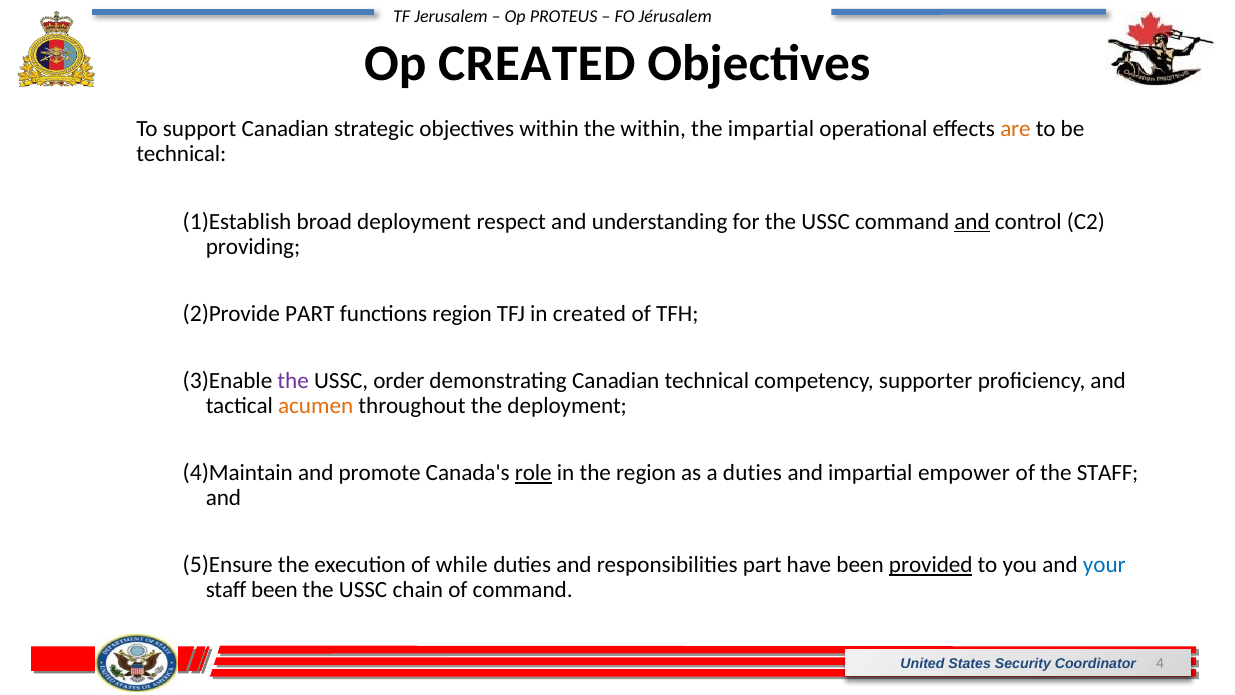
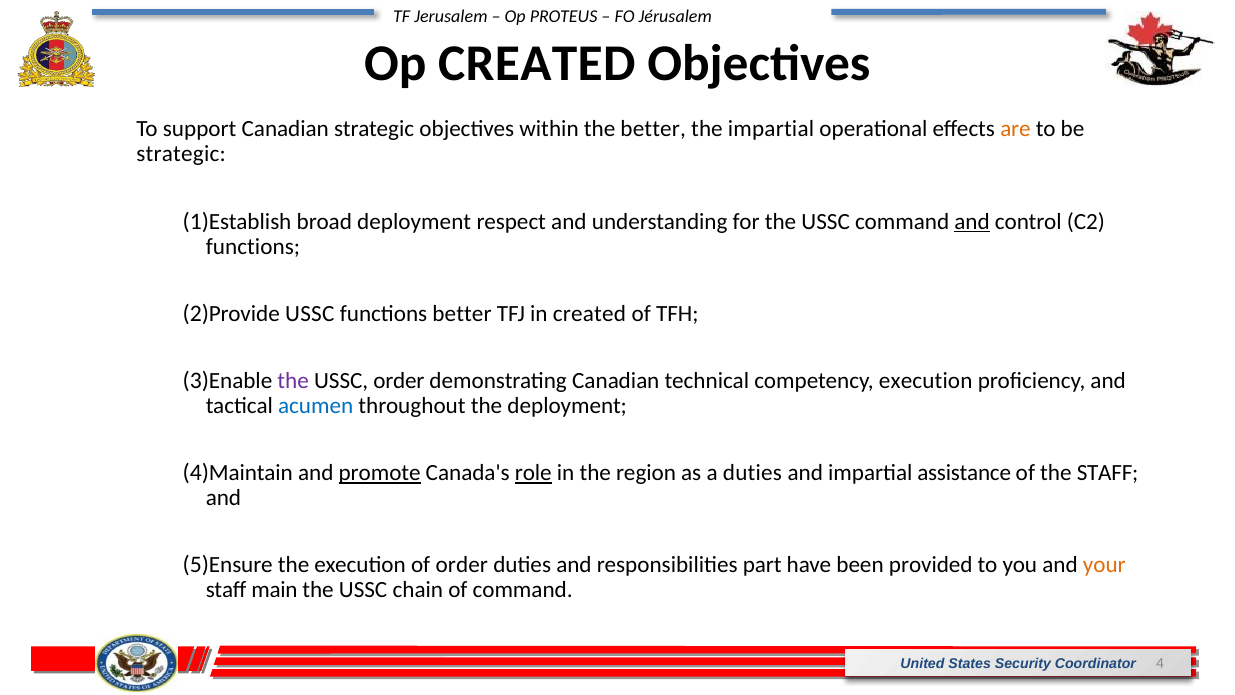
the within: within -> better (653, 129)
technical: technical -> strategic (181, 154)
providing: providing -> functions (253, 246)
PART: PART -> USSC (310, 313)
functions region: region -> better (462, 313)
competency supporter: supporter -> execution (926, 381)
acumen colour: orange -> blue (316, 406)
promote underline: none -> present (380, 473)
empower: empower -> assistance (964, 473)
of while: while -> order (462, 565)
provided underline: present -> none (931, 565)
your colour: blue -> orange (1104, 565)
staff been: been -> main (274, 590)
